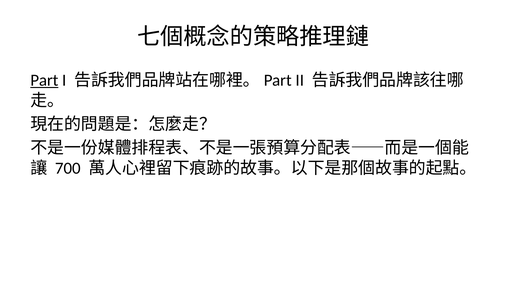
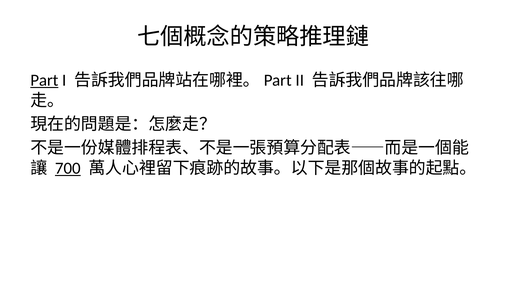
700 underline: none -> present (68, 168)
